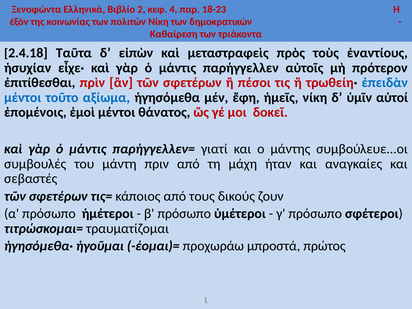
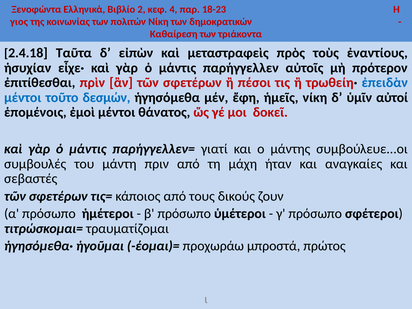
ἐξὸν: ἐξὸν -> γιος (19, 22)
αξίωμα: αξίωμα -> δεσμών (106, 98)
